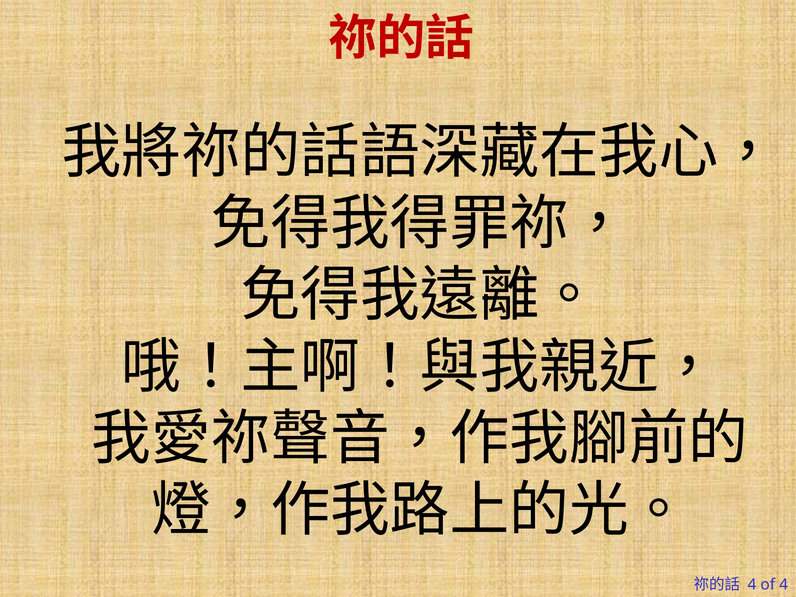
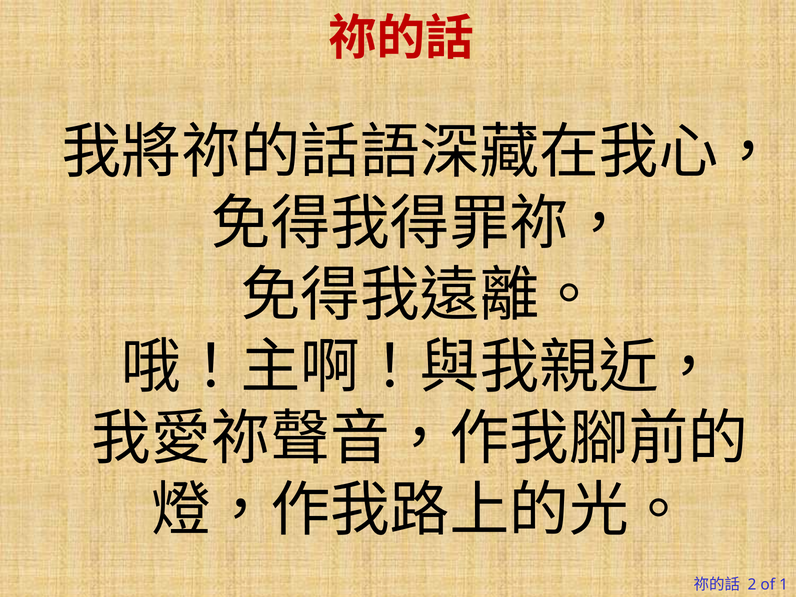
4: 4 -> 2 (752, 585)
of 4: 4 -> 1 (784, 585)
